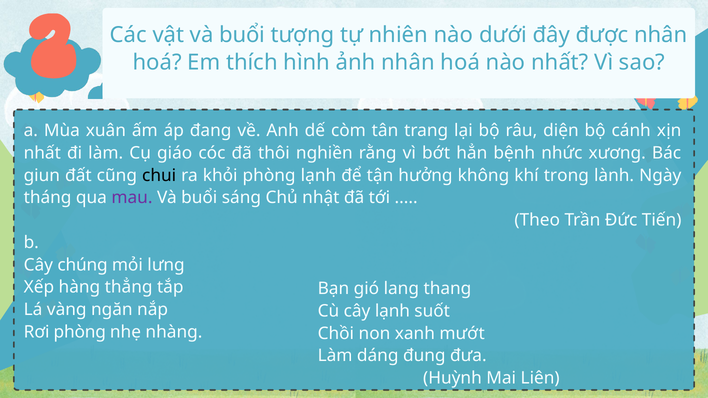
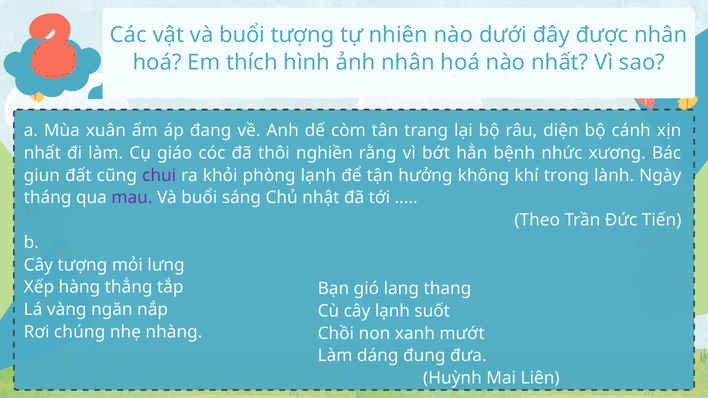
chui colour: black -> purple (159, 176)
Cây chúng: chúng -> tượng (82, 265)
Rơi phòng: phòng -> chúng (80, 332)
